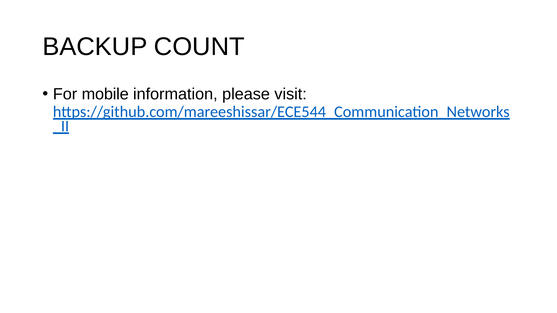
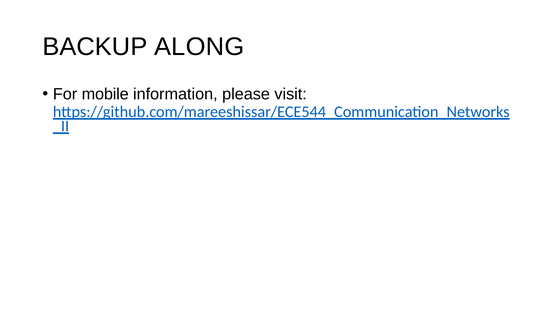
COUNT: COUNT -> ALONG (199, 47)
